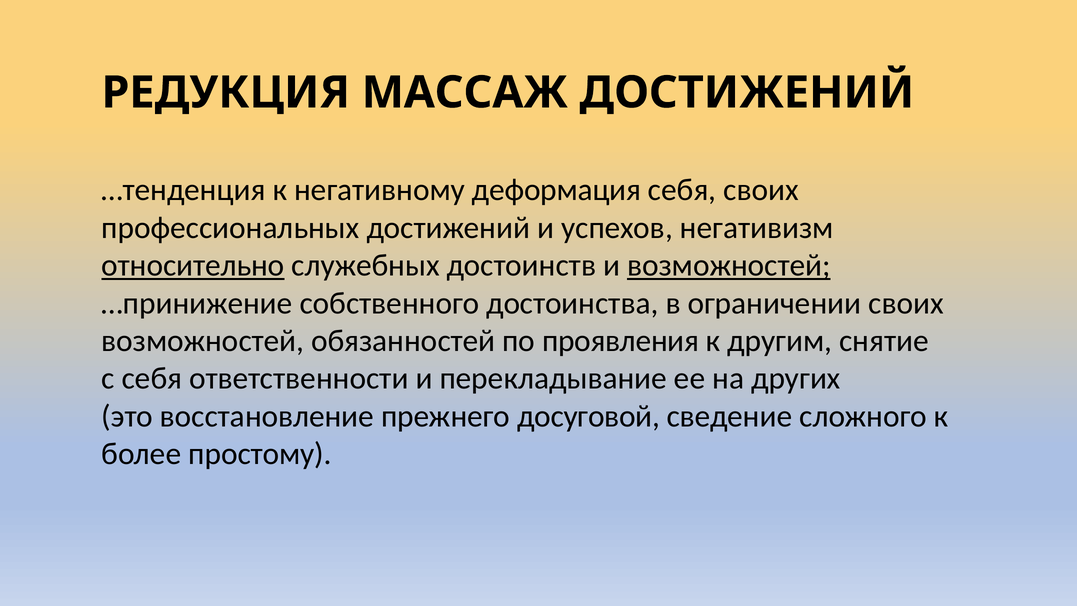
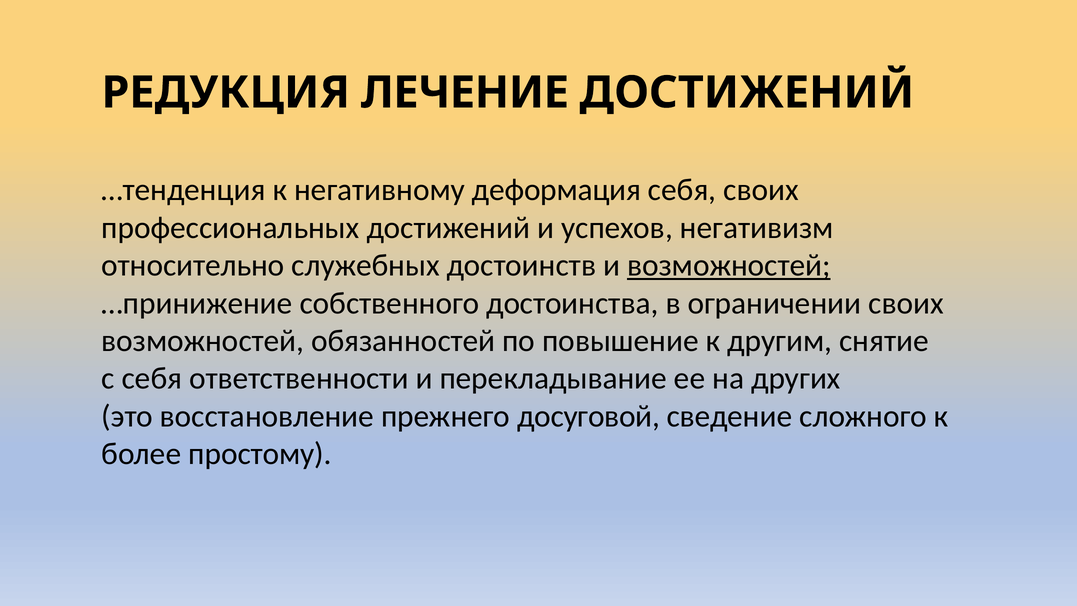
МАССАЖ: МАССАЖ -> ЛЕЧЕНИЕ (465, 93)
относительно underline: present -> none (193, 265)
проявления: проявления -> повышение (620, 341)
